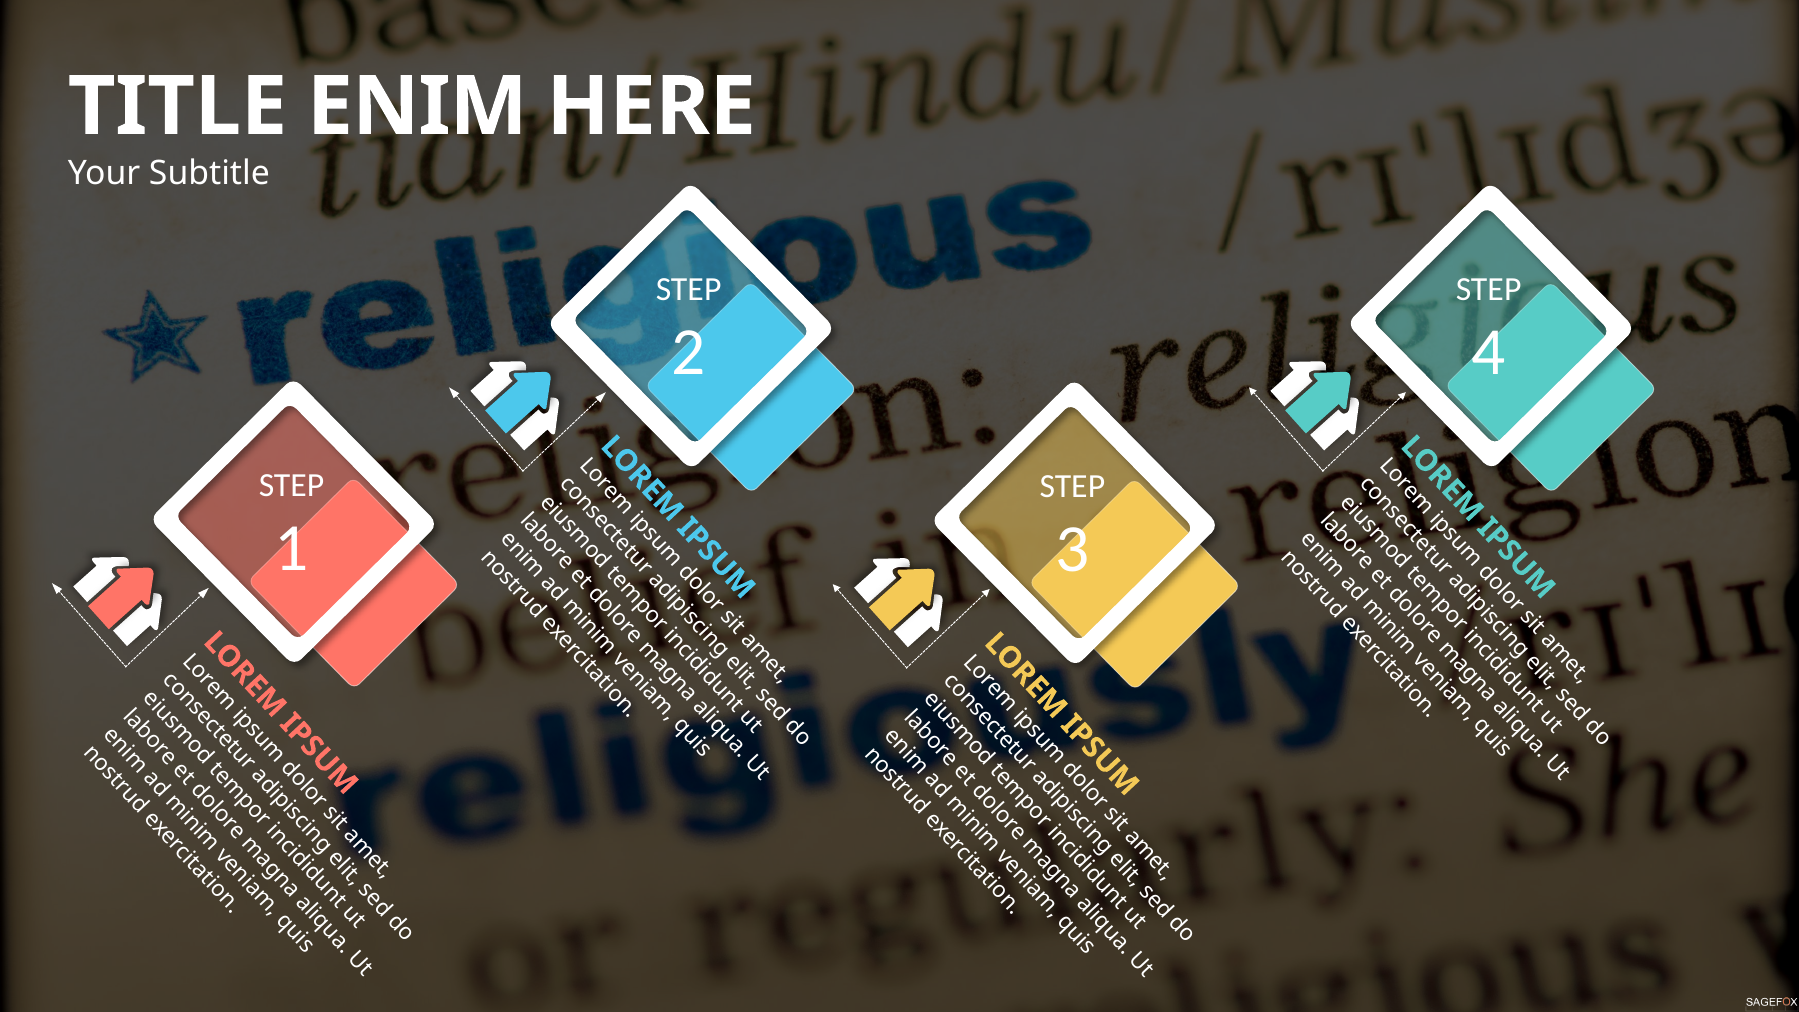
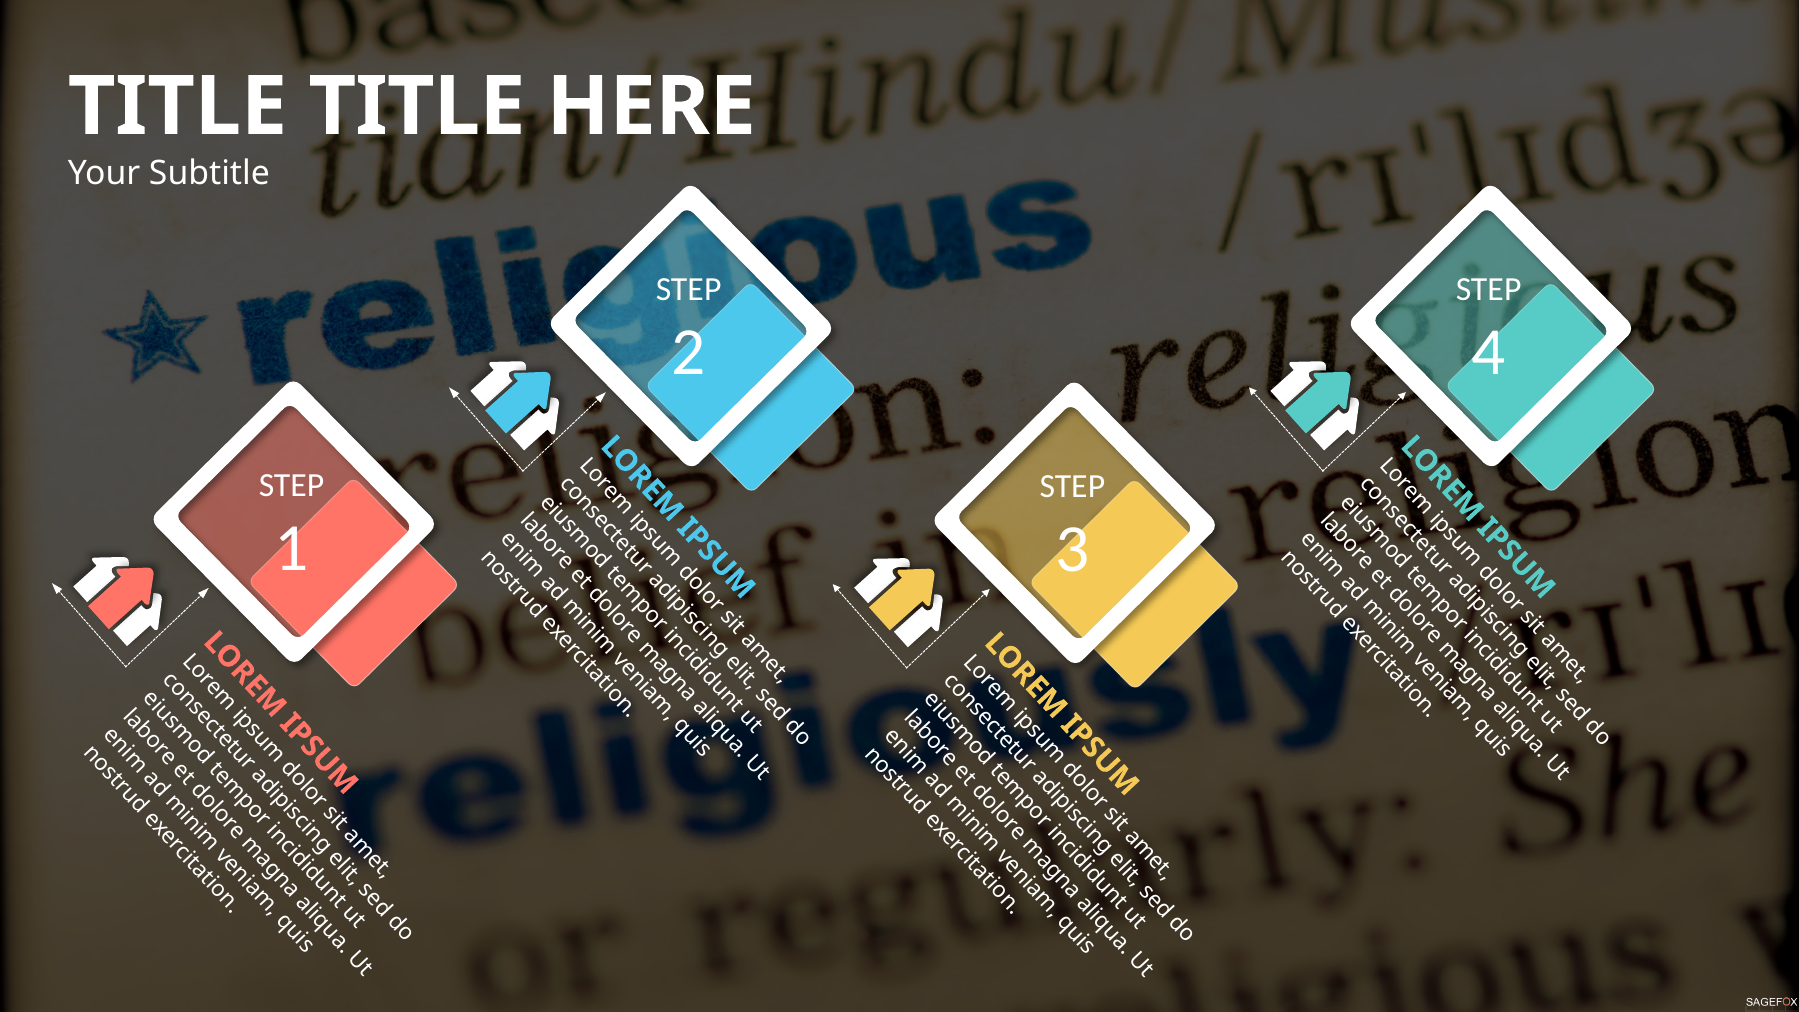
ENIM: ENIM -> TITLE (417, 107)
